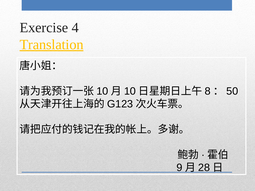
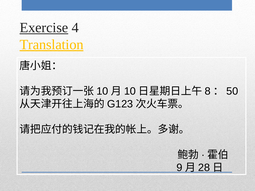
Exercise underline: none -> present (44, 28)
